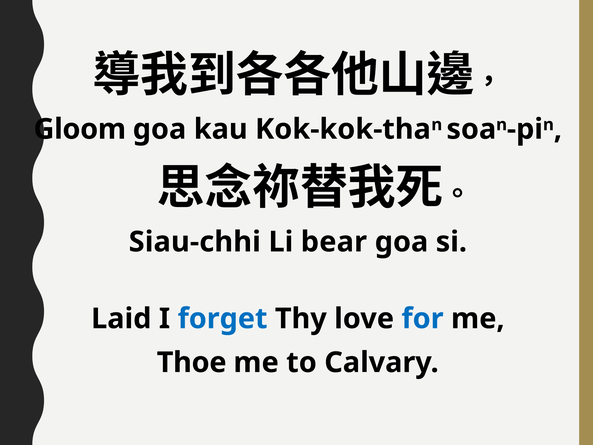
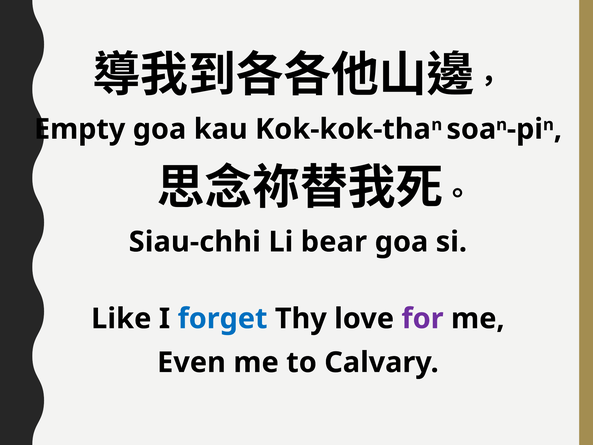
Gloom: Gloom -> Empty (80, 129)
Laid: Laid -> Like (121, 319)
for colour: blue -> purple (423, 319)
Thoe: Thoe -> Even (191, 362)
